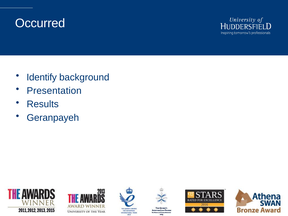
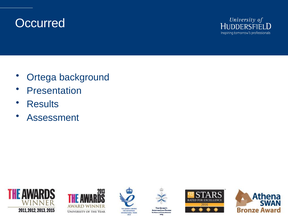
Identify: Identify -> Ortega (42, 77)
Geranpayeh: Geranpayeh -> Assessment (53, 118)
